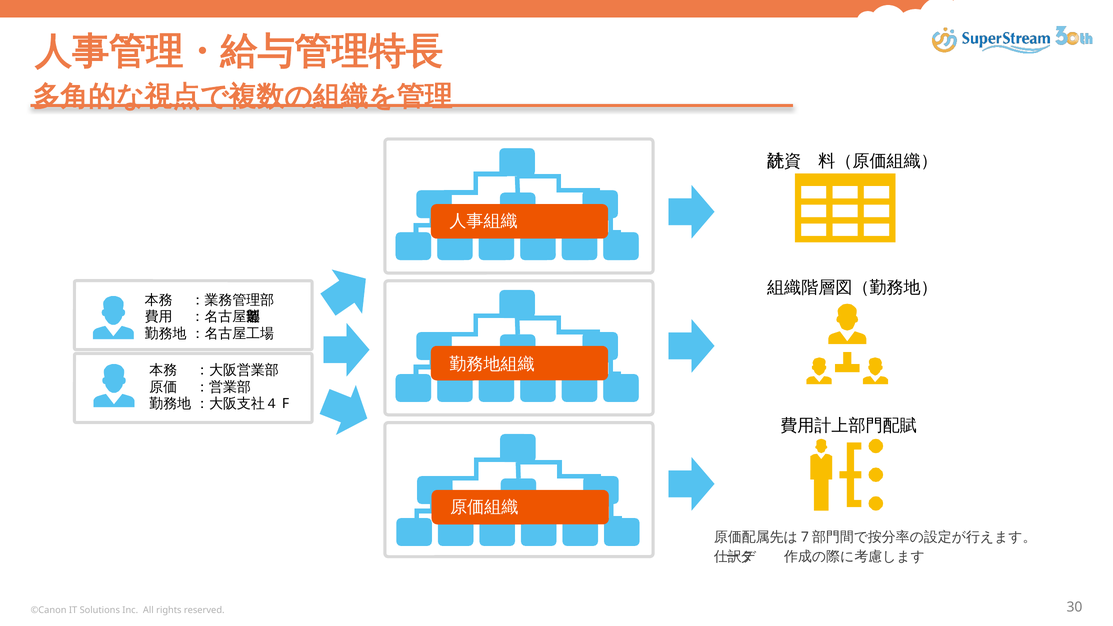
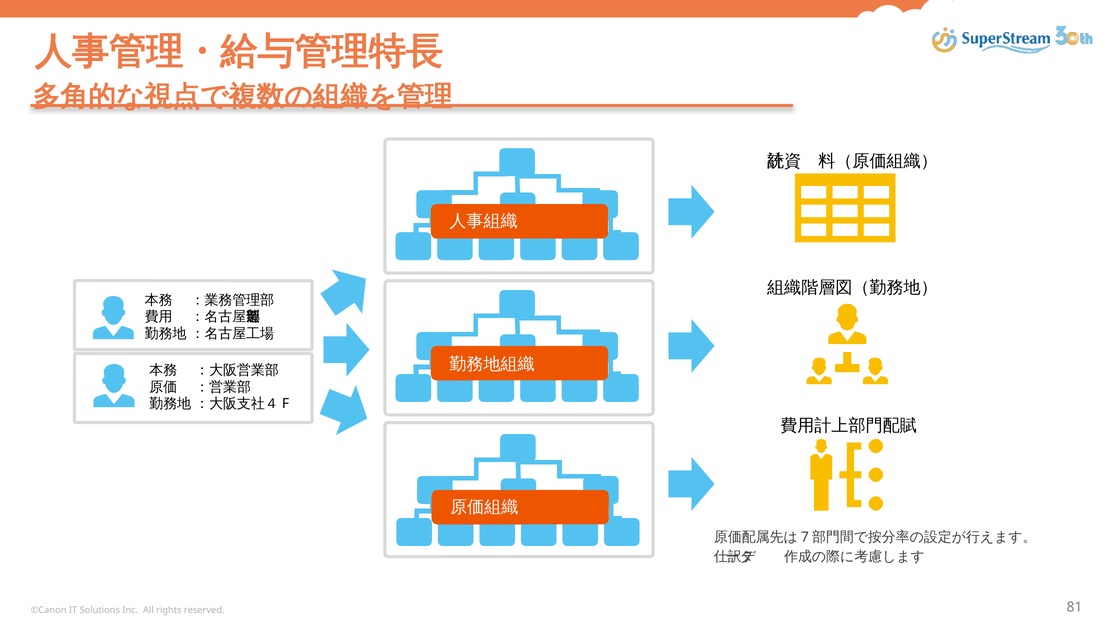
30: 30 -> 81 (1074, 607)
